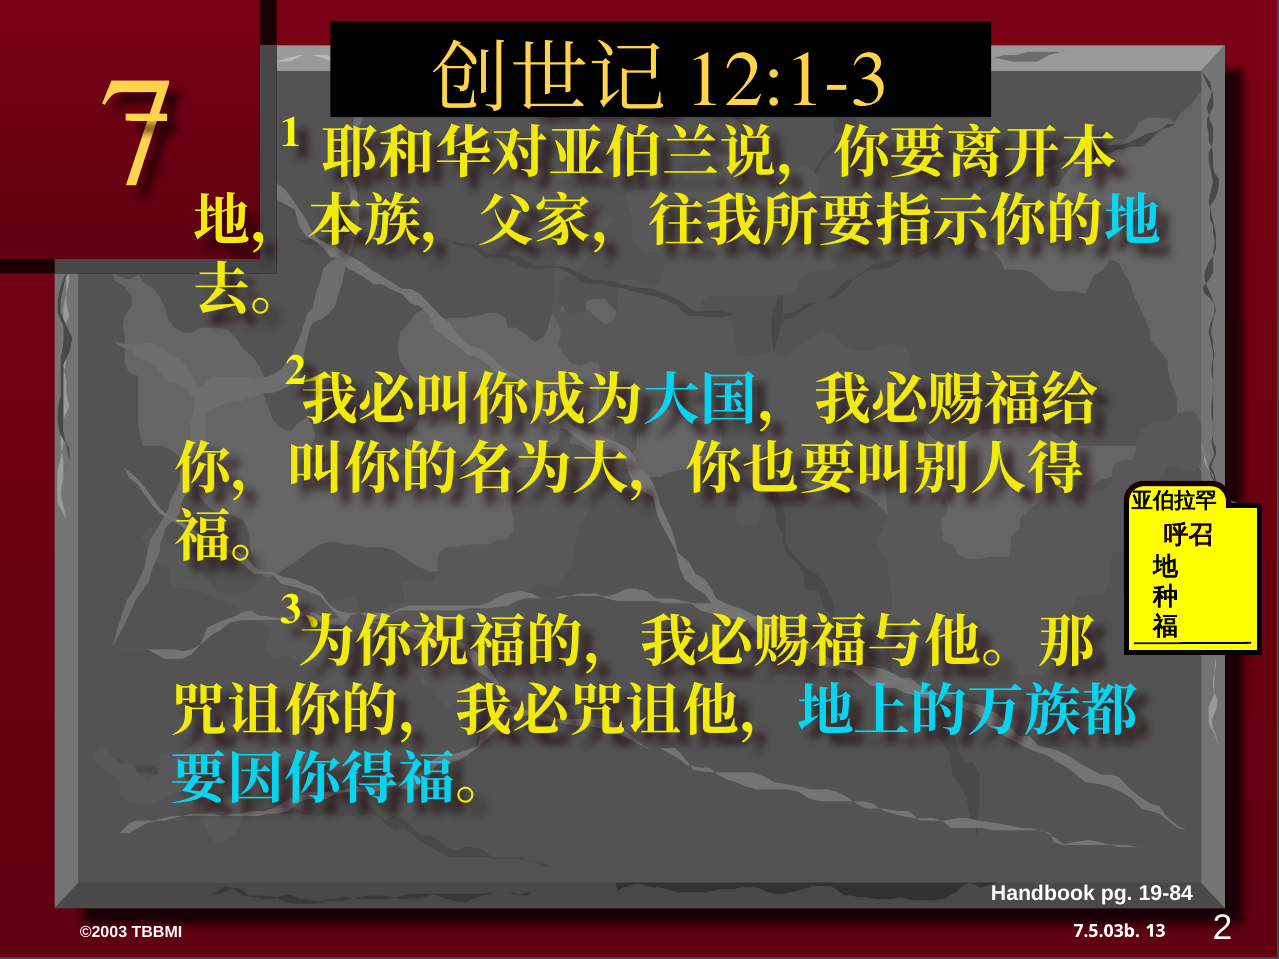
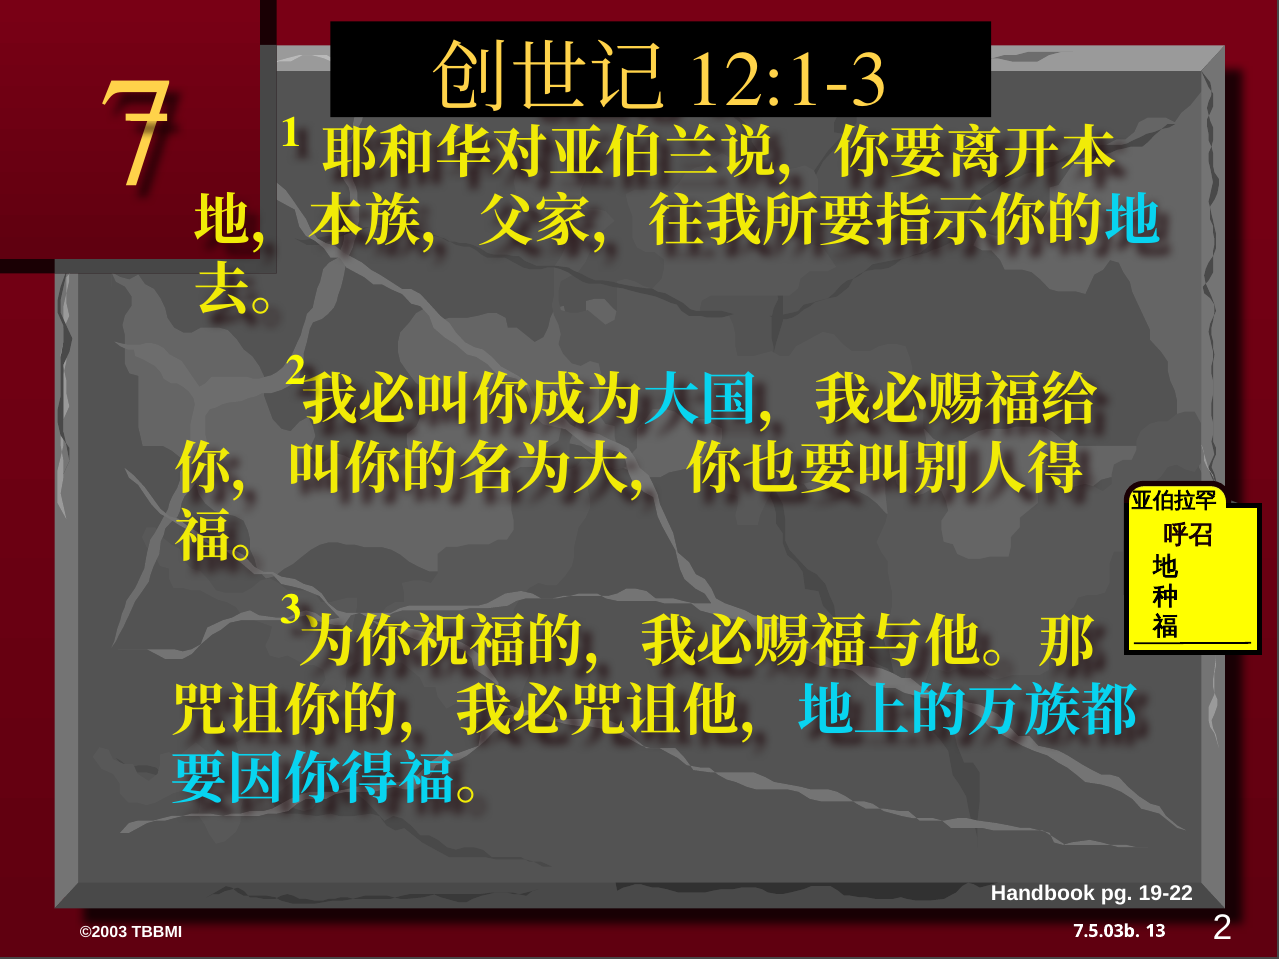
19-84: 19-84 -> 19-22 (1166, 894)
